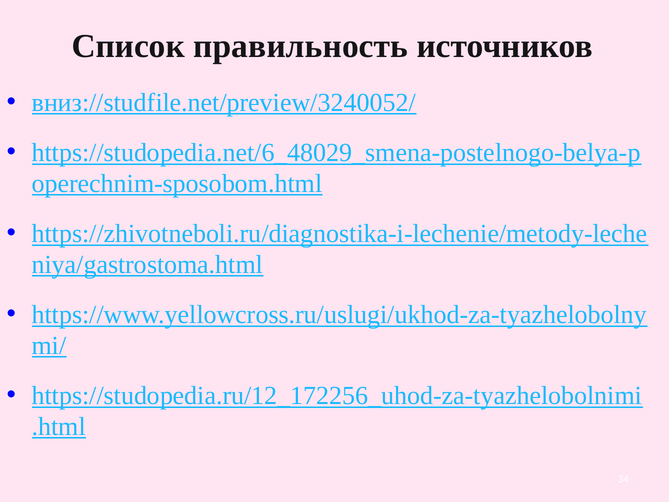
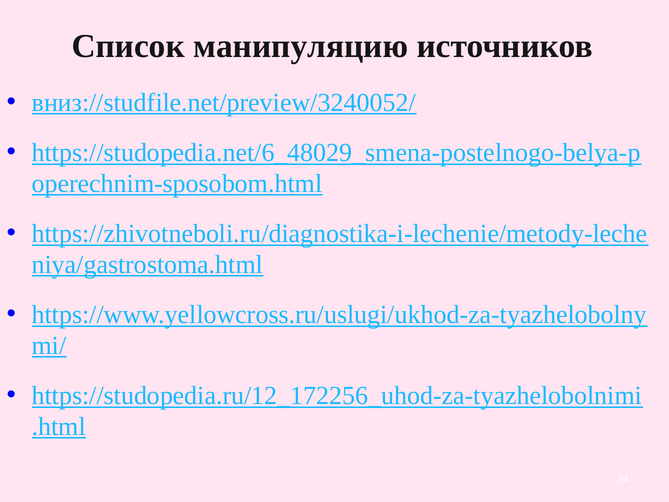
правильность: правильность -> манипуляцию (301, 46)
